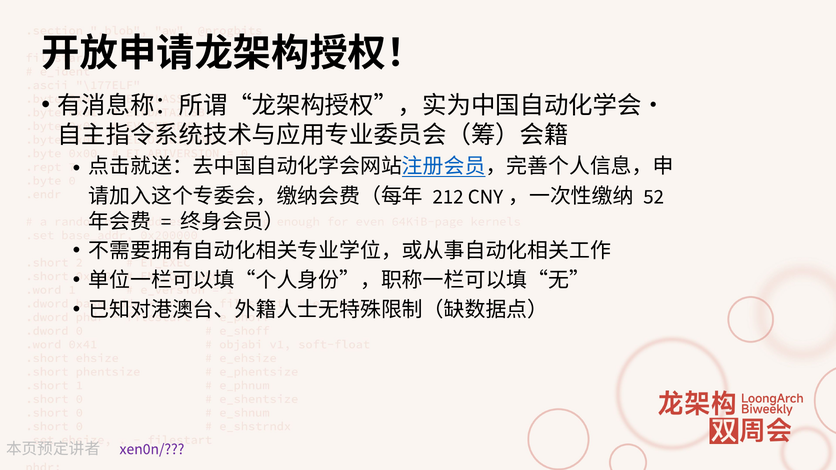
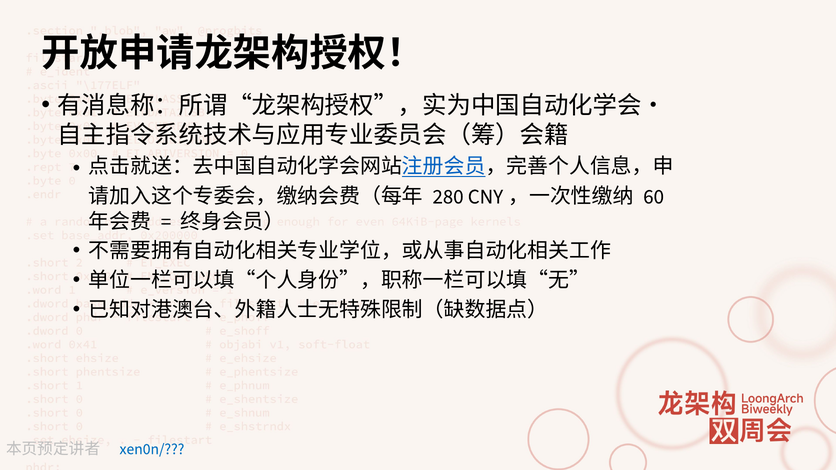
212: 212 -> 280 (448, 197)
52: 52 -> 60 (654, 197)
xen0n/ colour: purple -> blue (152, 449)
